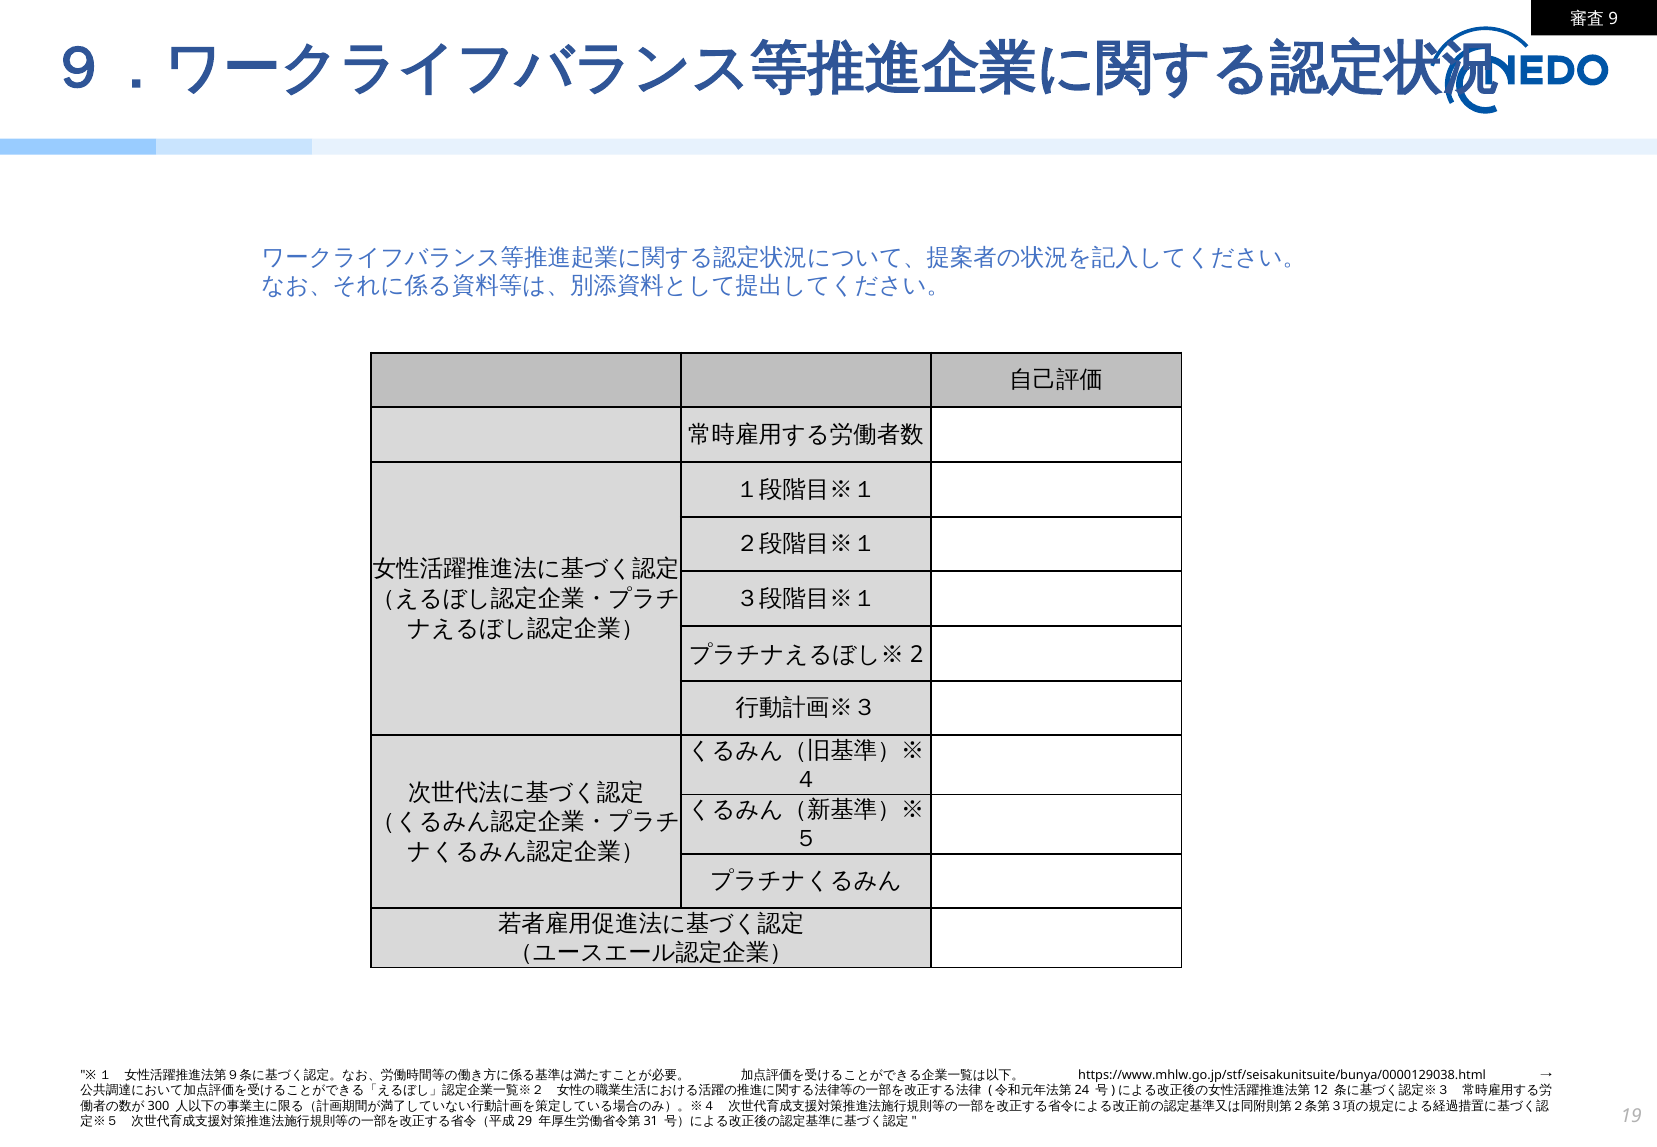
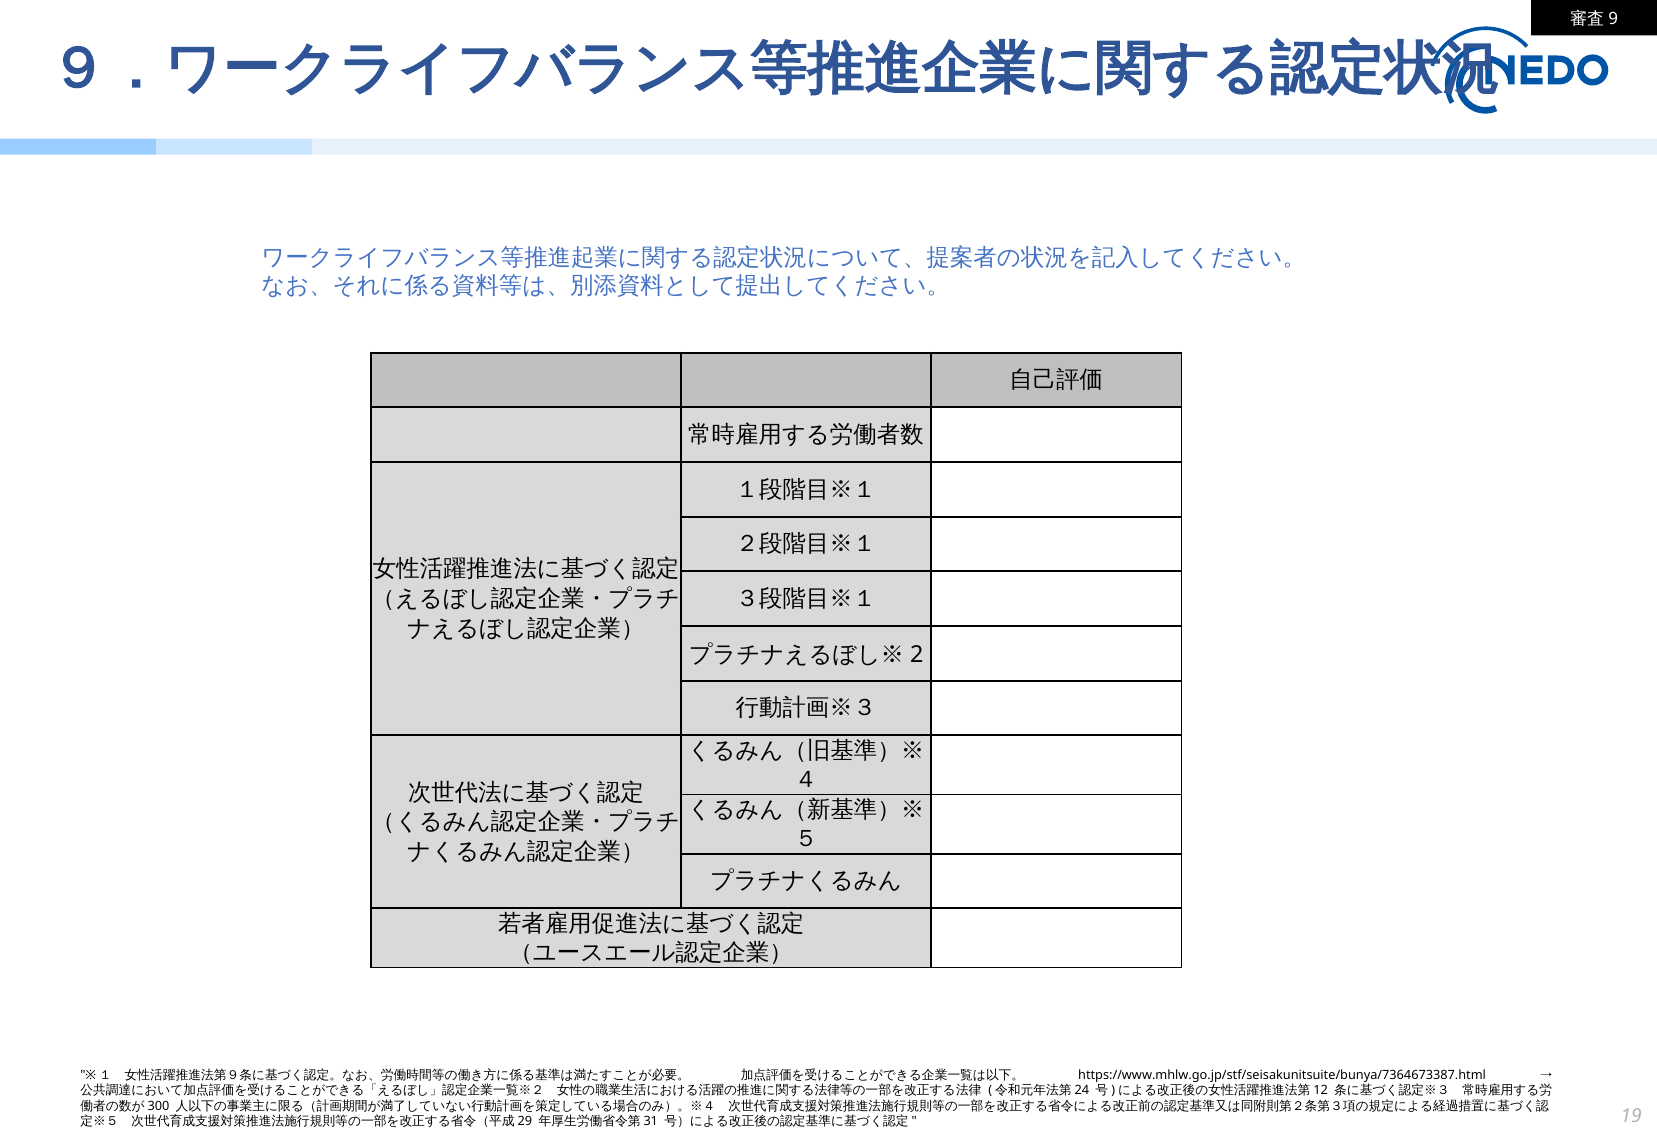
https://www.mhlw.go.jp/stf/seisakunitsuite/bunya/0000129038.html: https://www.mhlw.go.jp/stf/seisakunitsuite/bunya/0000129038.html -> https://www.mhlw.go.jp/stf/seisakunitsuite/bunya/7364673387.html (1282, 1076)
